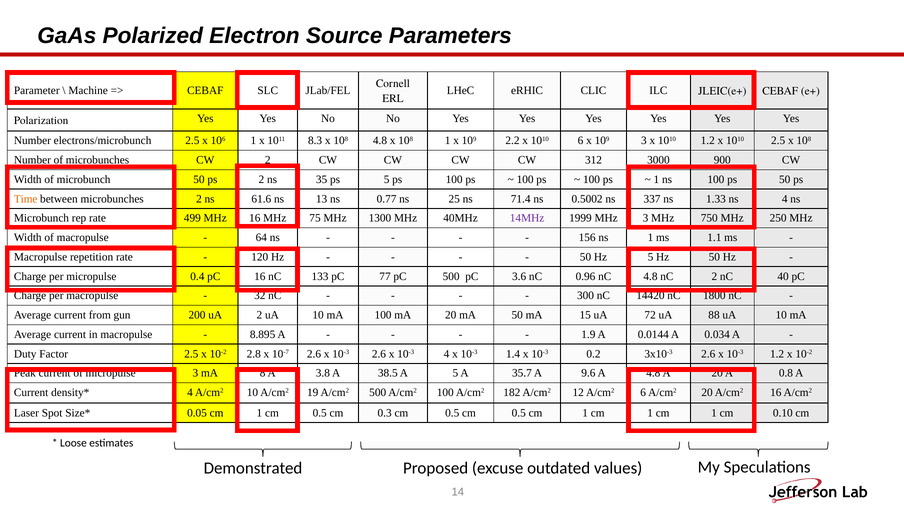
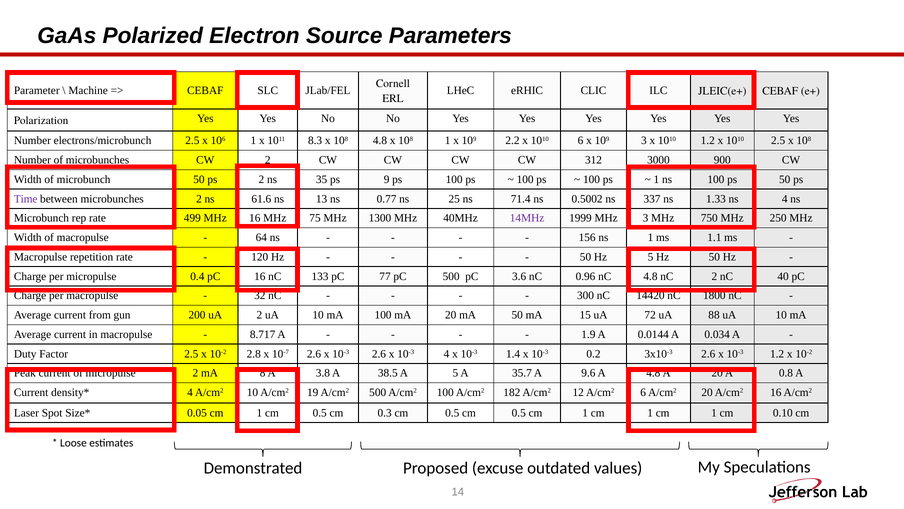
ps 5: 5 -> 9 (387, 179)
Time colour: orange -> purple (26, 199)
8.895: 8.895 -> 8.717 (263, 334)
3: 3 -> 2 (195, 373)
